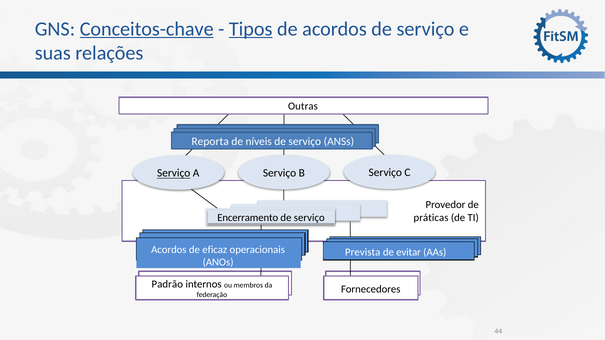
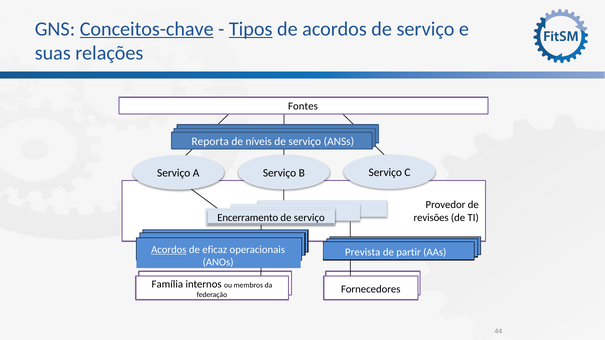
Outras: Outras -> Fontes (303, 106)
Serviço underline: present -> none (174, 173)
práticas: práticas -> revisões (431, 218)
Acordos underline: none -> present (169, 250)
evitar: evitar -> partir (409, 252)
Padrão: Padrão -> Família (167, 284)
